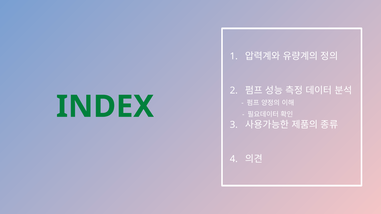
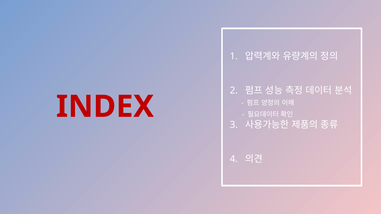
INDEX colour: green -> red (105, 107)
